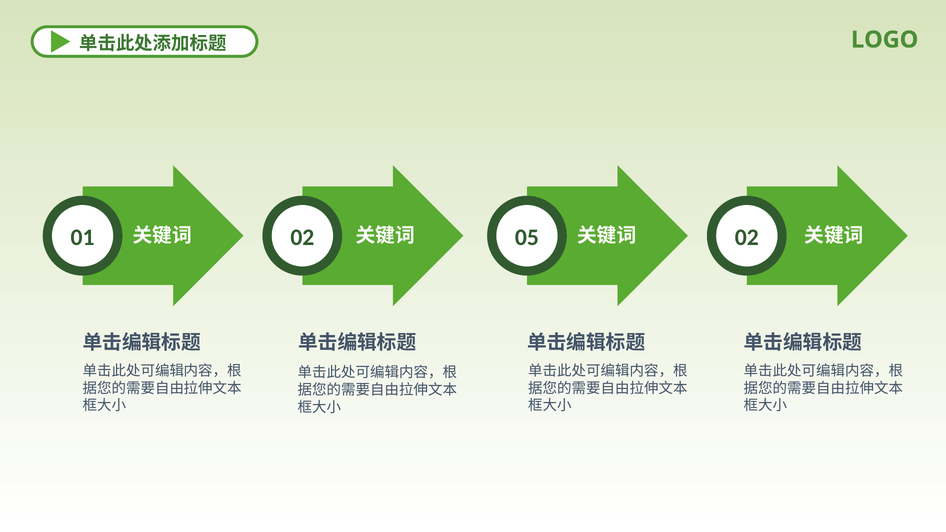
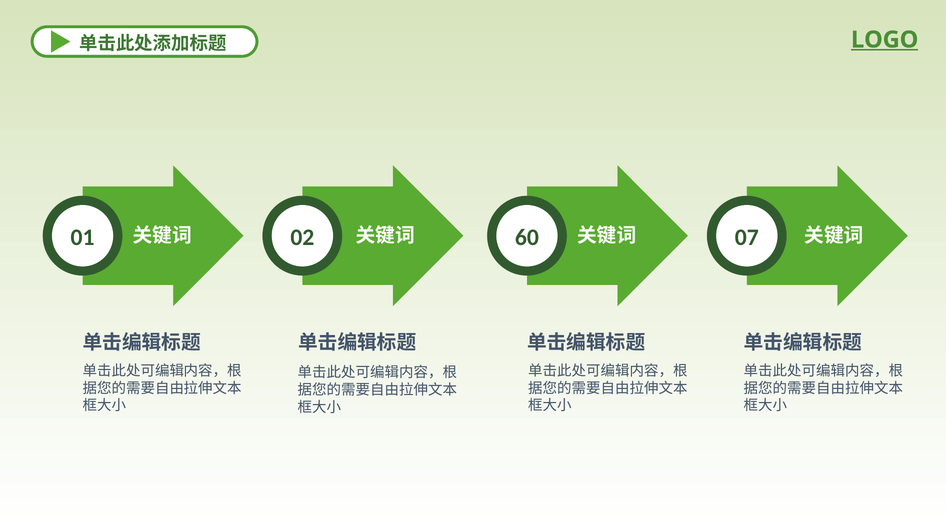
LOGO underline: none -> present (885, 40)
05: 05 -> 60 (527, 237)
02: 02 -> 07 (747, 237)
